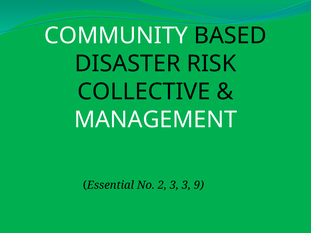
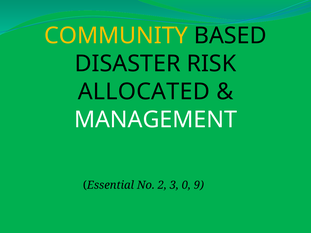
COMMUNITY colour: white -> yellow (116, 36)
COLLECTIVE: COLLECTIVE -> ALLOCATED (144, 92)
3 3: 3 -> 0 (186, 185)
